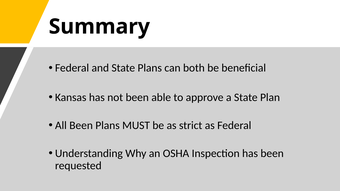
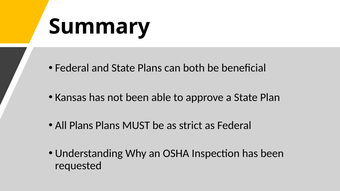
All Been: Been -> Plans (81, 125)
